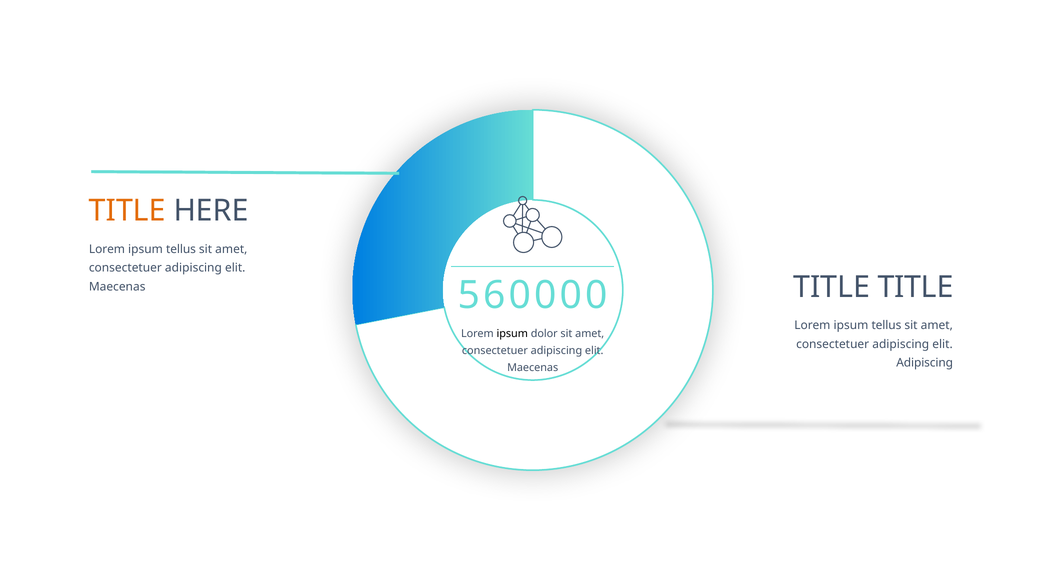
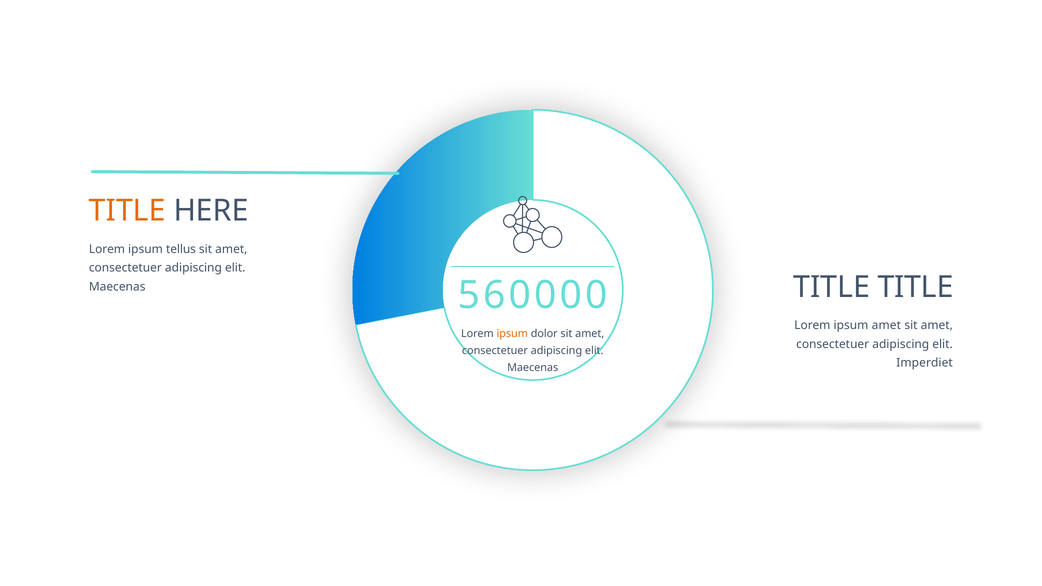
tellus: tellus -> amet (886, 326)
ipsum colour: black -> orange (512, 334)
Adipiscing: Adipiscing -> Imperdiet (925, 363)
